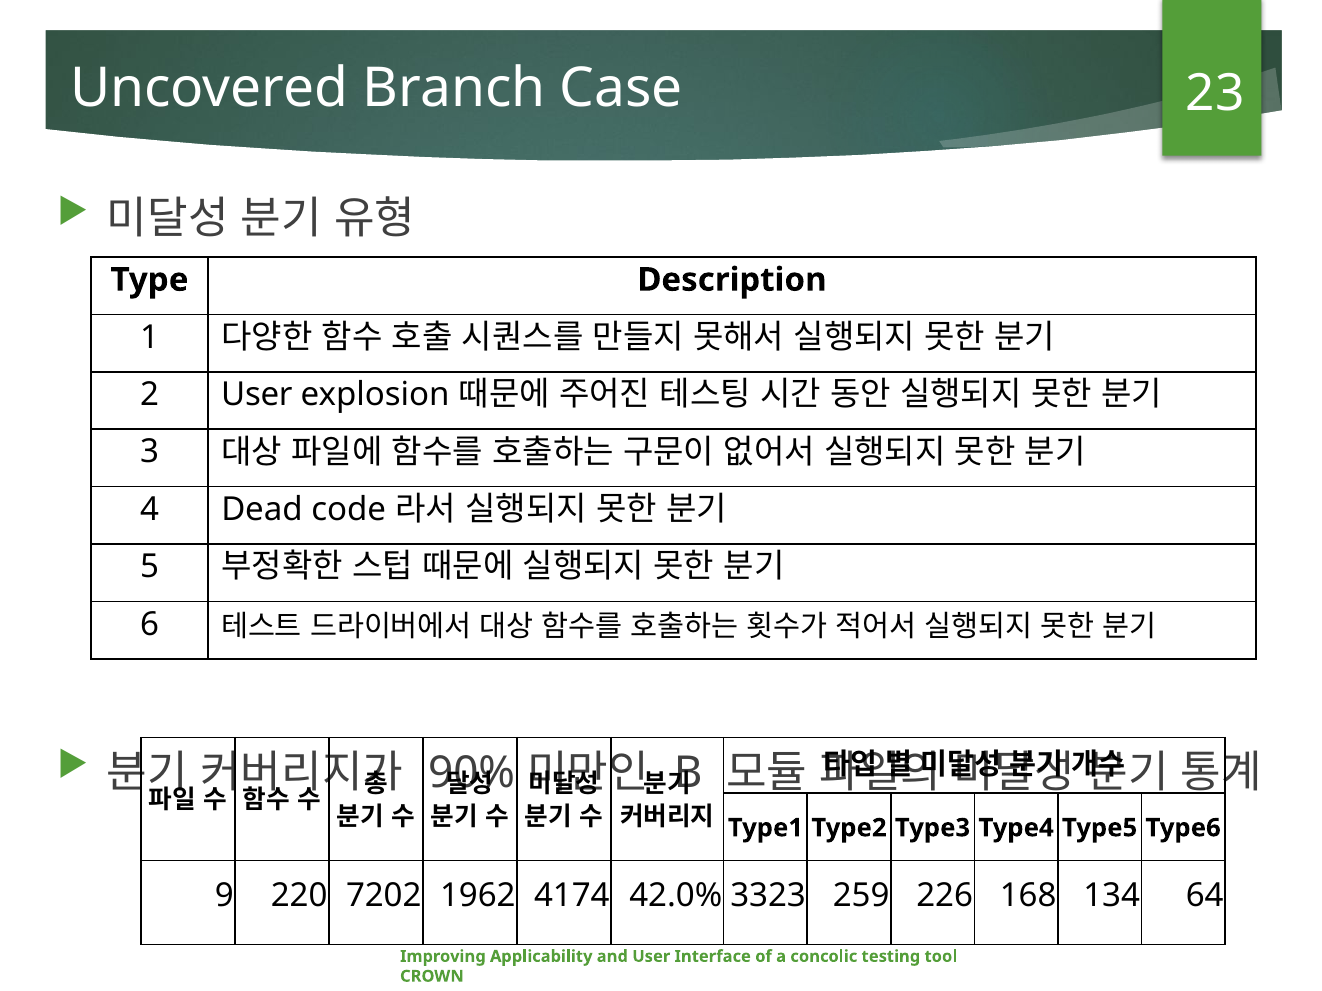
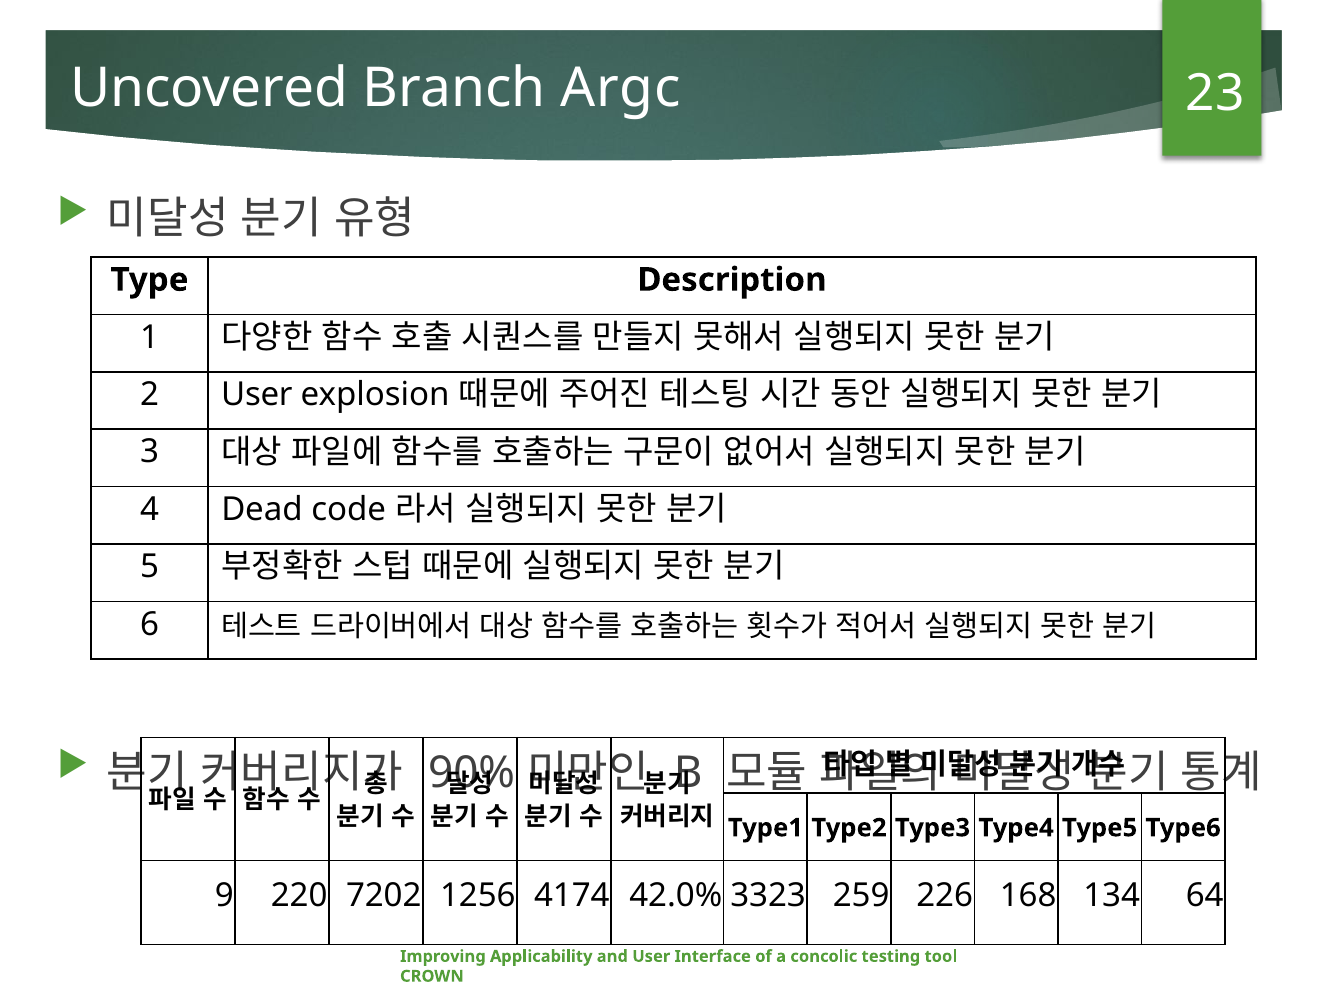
Case: Case -> Argc (621, 88)
1962: 1962 -> 1256 (478, 896)
